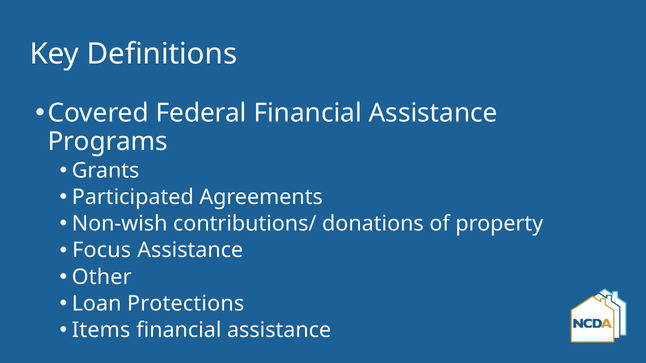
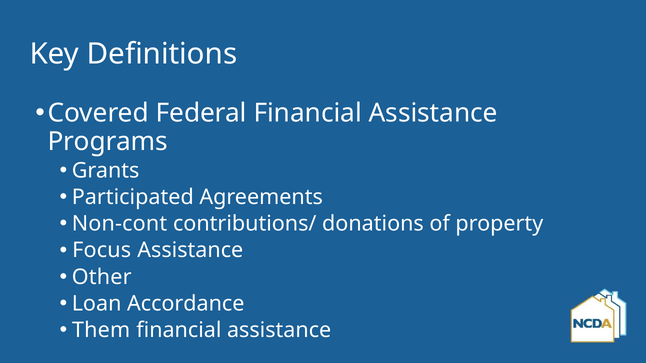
Non-wish: Non-wish -> Non-cont (120, 224)
Protections: Protections -> Accordance (186, 304)
Items: Items -> Them (101, 330)
